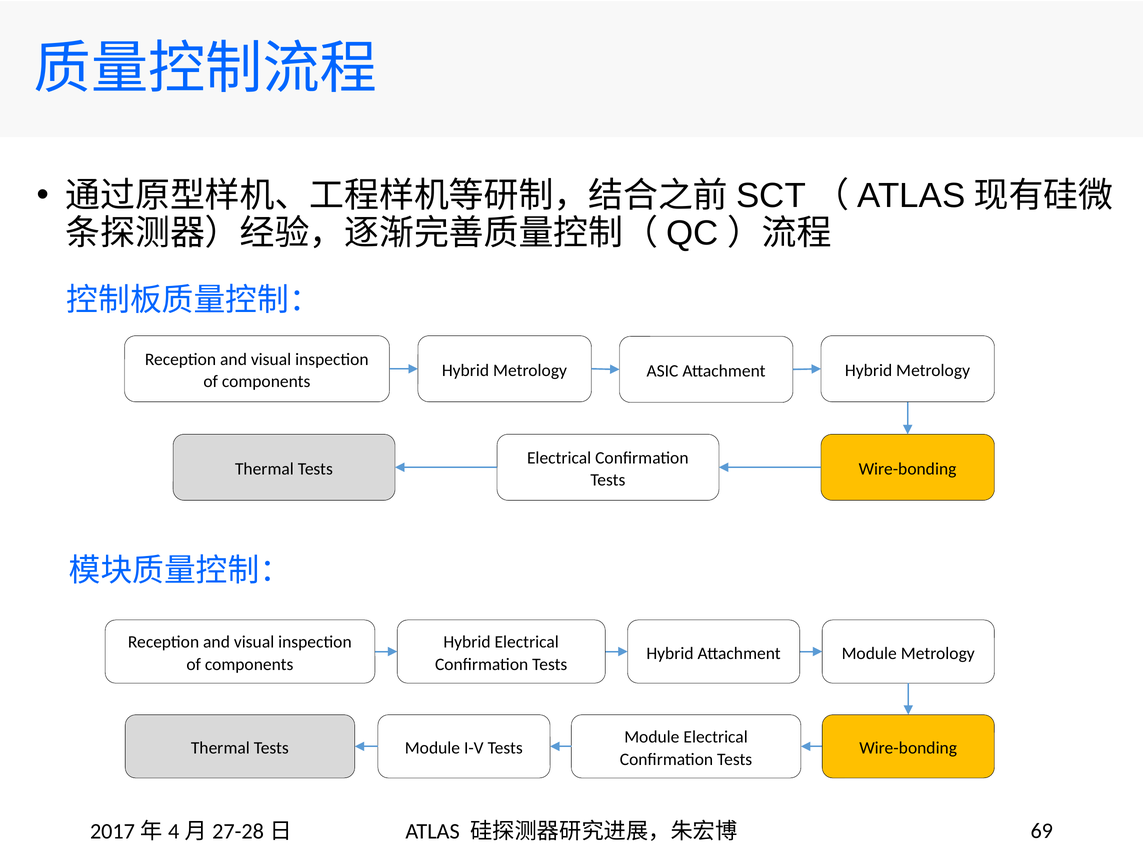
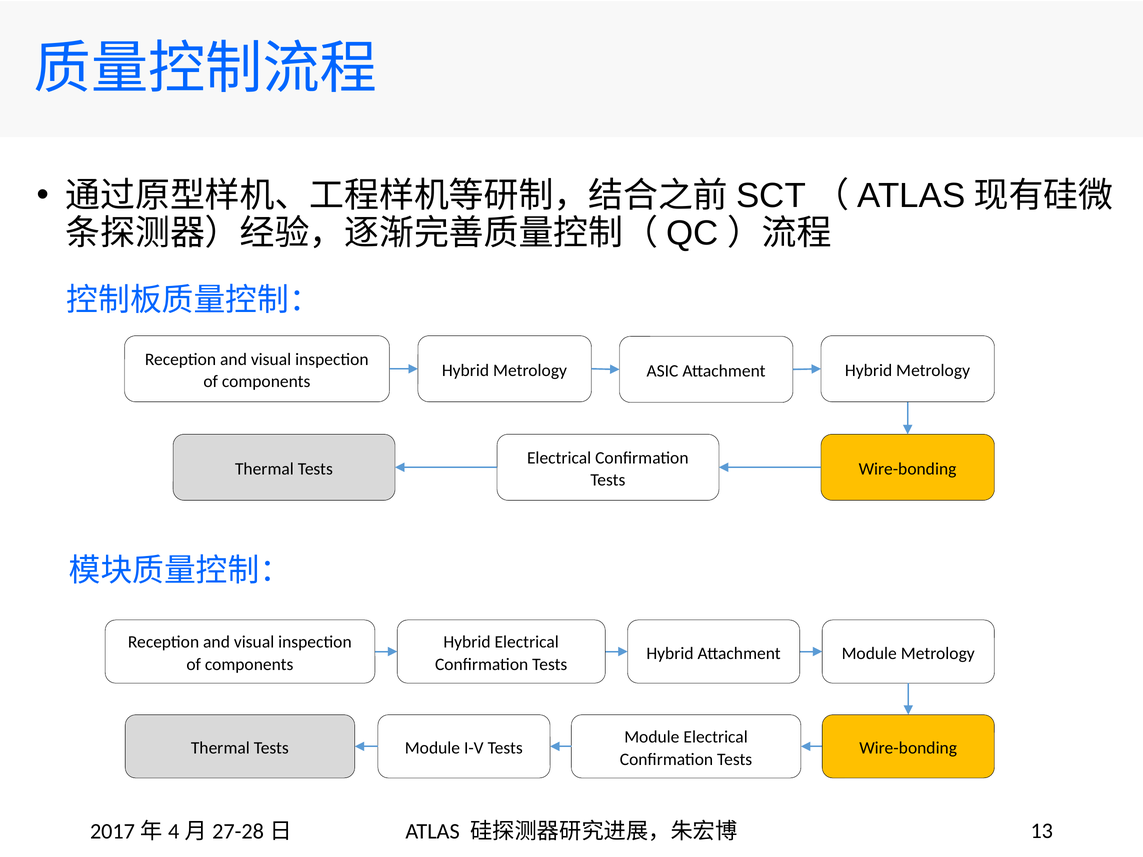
69: 69 -> 13 (1042, 831)
